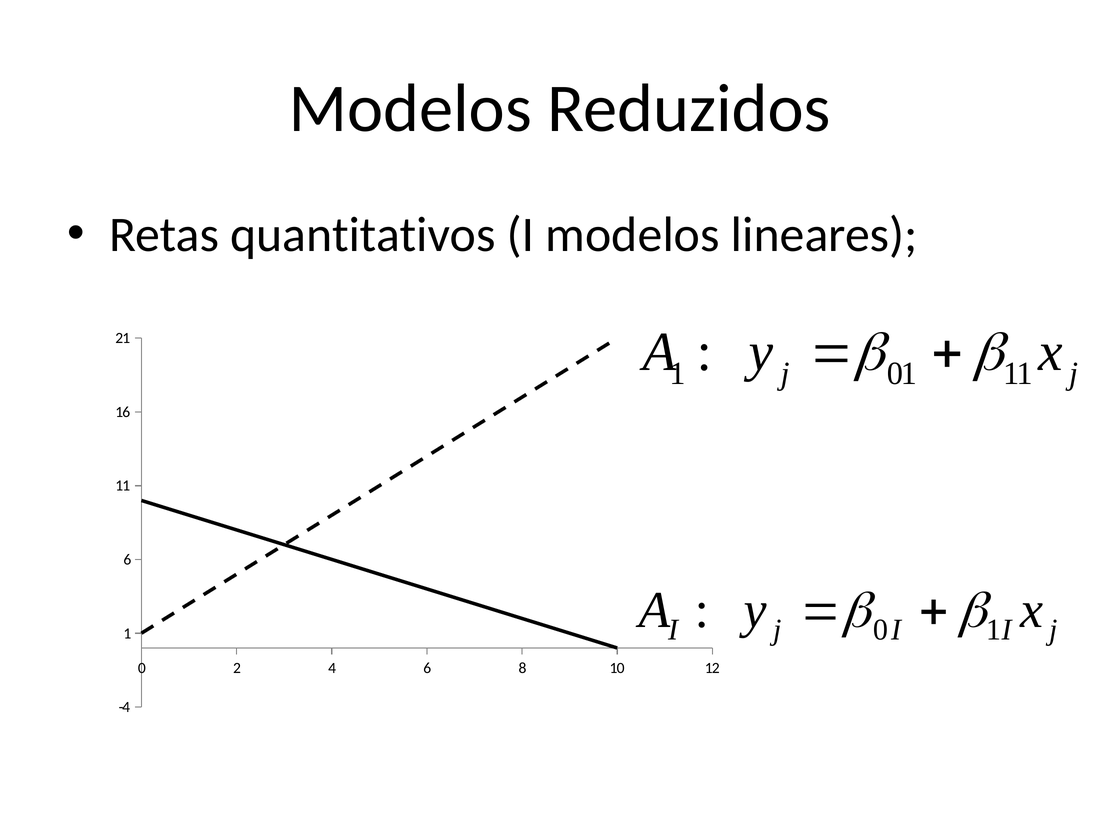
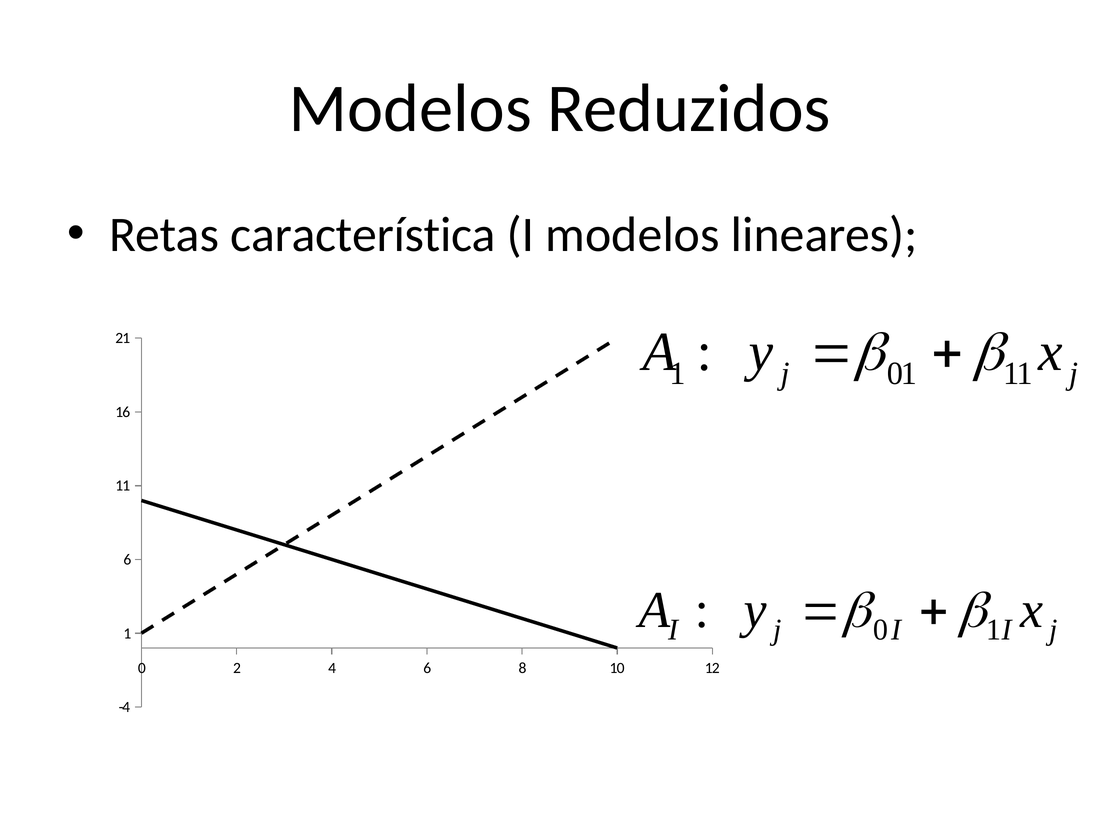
quantitativos: quantitativos -> característica (363, 235)
